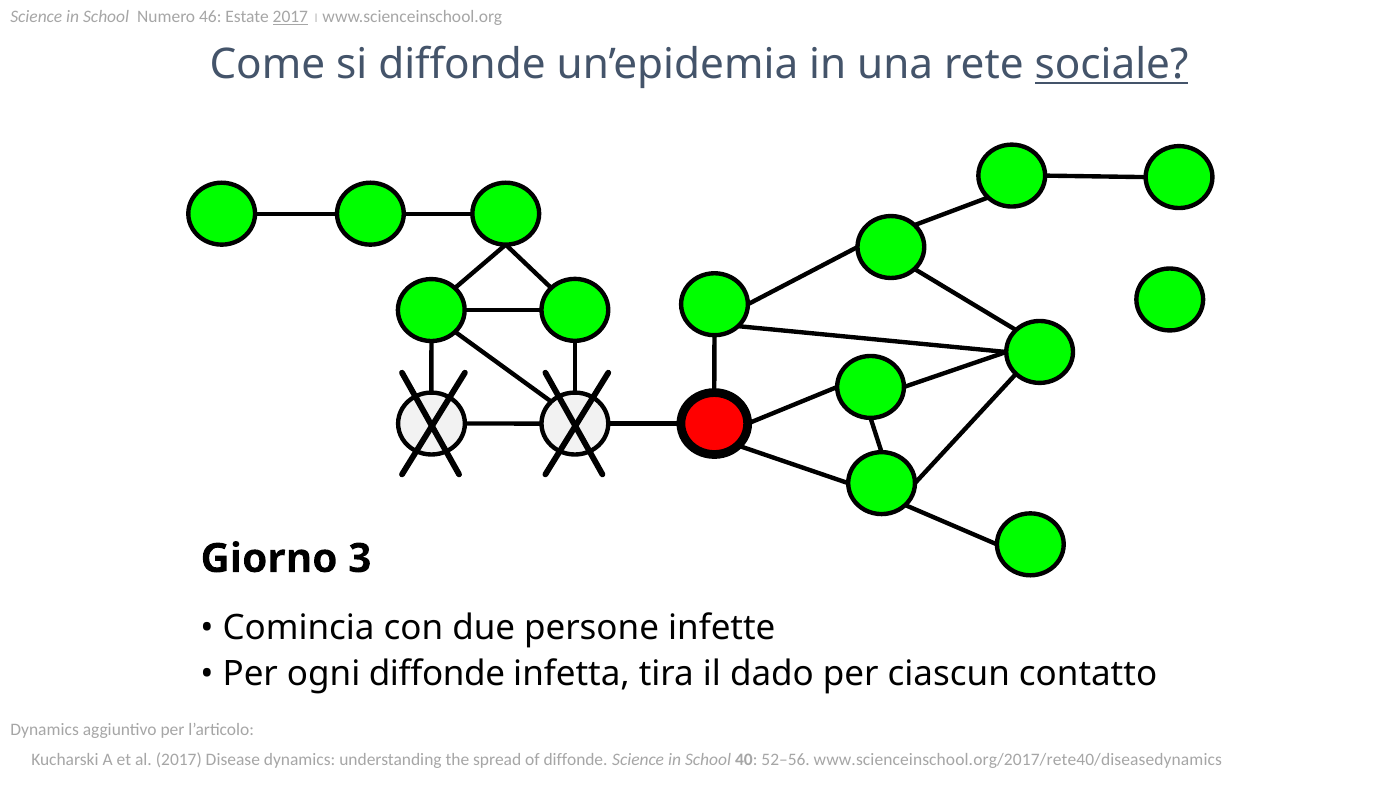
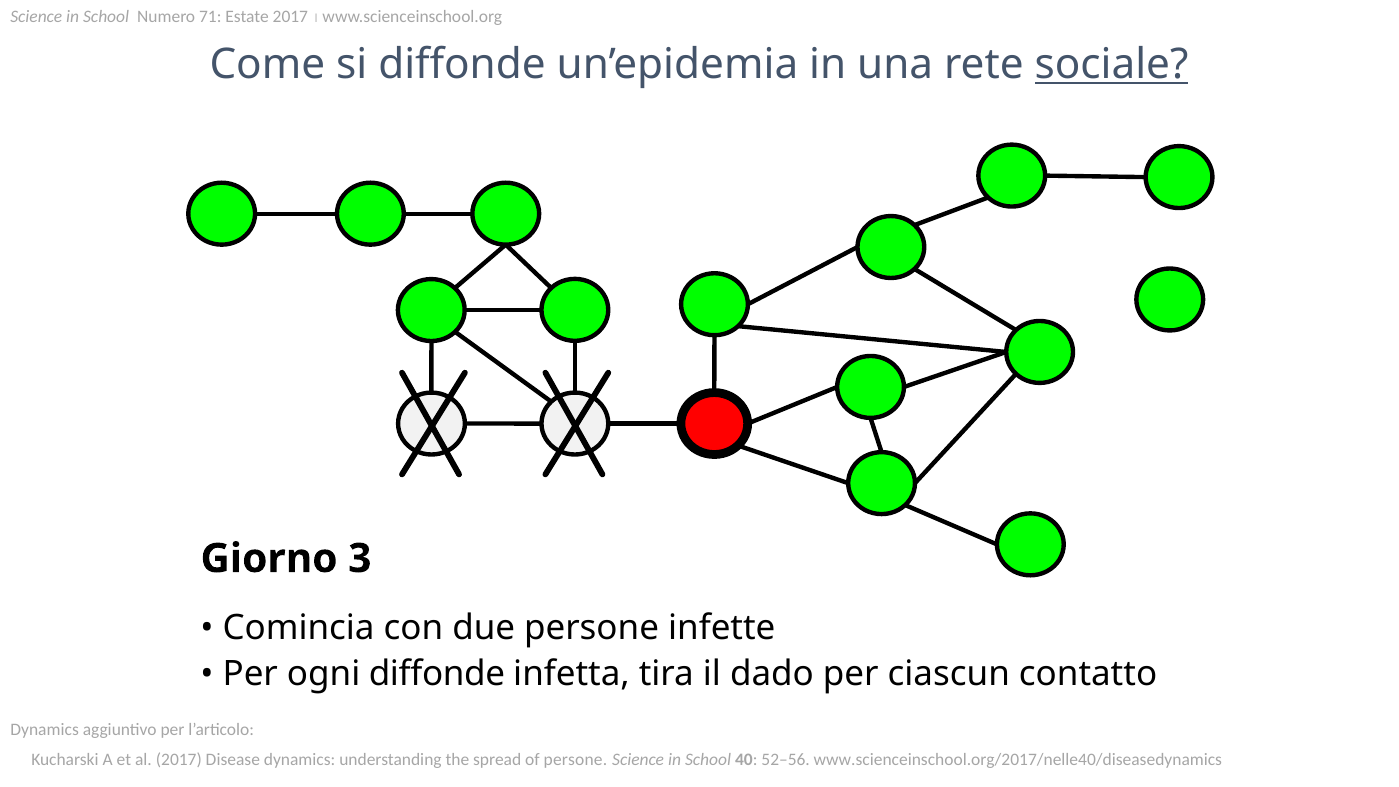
46: 46 -> 71 (210, 17)
2017 underline: present -> none (290, 17)
of diffonde: diffonde -> persone (575, 760)
www.scienceinschool.org/2017/rete40/diseasedynamics: www.scienceinschool.org/2017/rete40/diseasedynamics -> www.scienceinschool.org/2017/nelle40/diseasedynamics (1018, 760)
